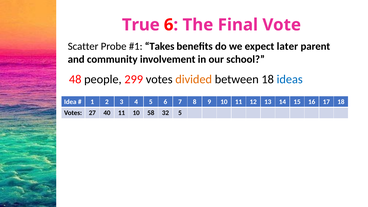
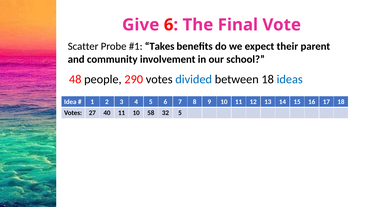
True: True -> Give (141, 25)
later: later -> their (287, 46)
299: 299 -> 290 (134, 79)
divided colour: orange -> blue (194, 79)
